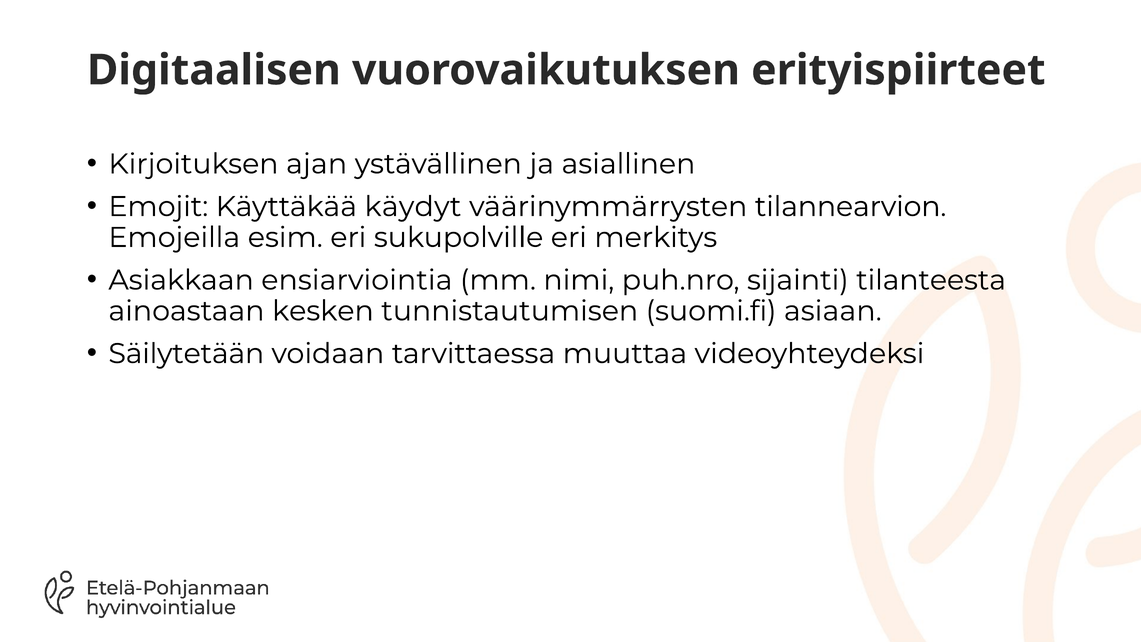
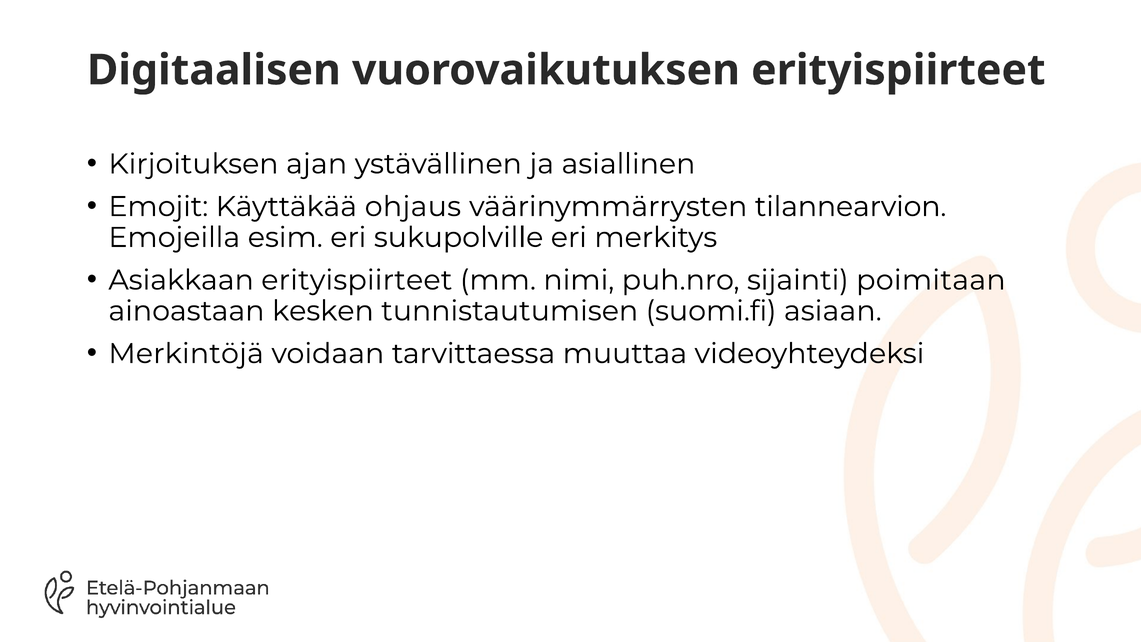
käydyt: käydyt -> ohjaus (413, 207)
Asiakkaan ensiarviointia: ensiarviointia -> erityispiirteet (357, 280)
tilanteesta: tilanteesta -> poimitaan (931, 280)
Säilytetään: Säilytetään -> Merkintöjä (186, 354)
